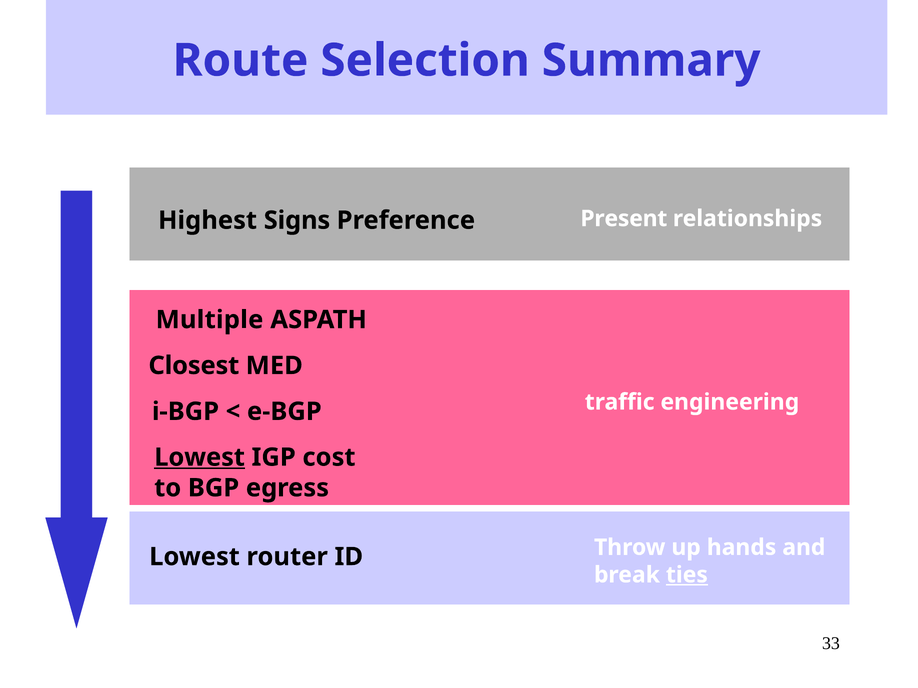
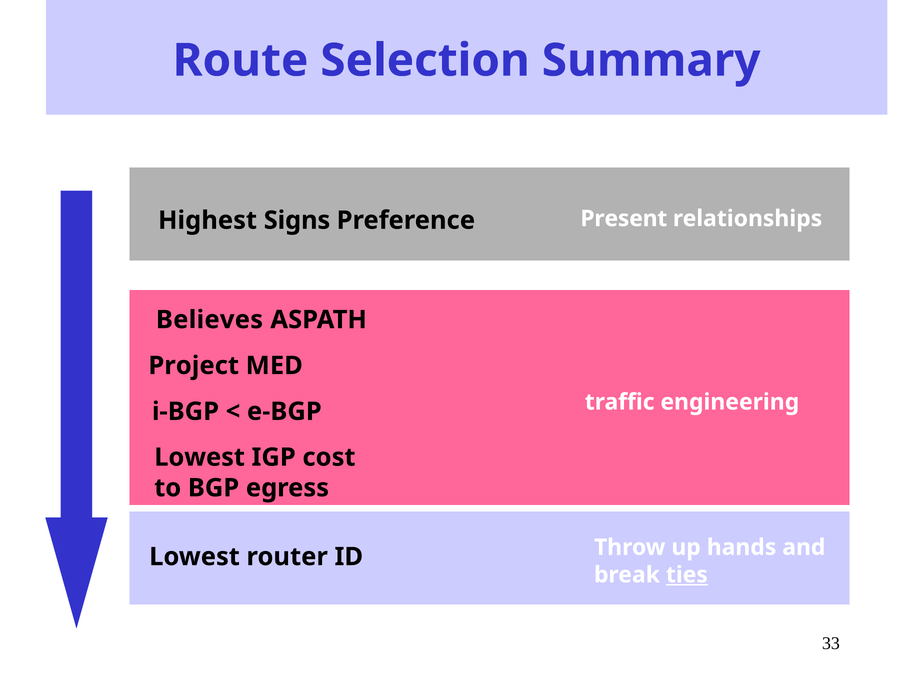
Multiple: Multiple -> Believes (209, 320)
Closest: Closest -> Project (194, 366)
Lowest underline: present -> none (200, 458)
